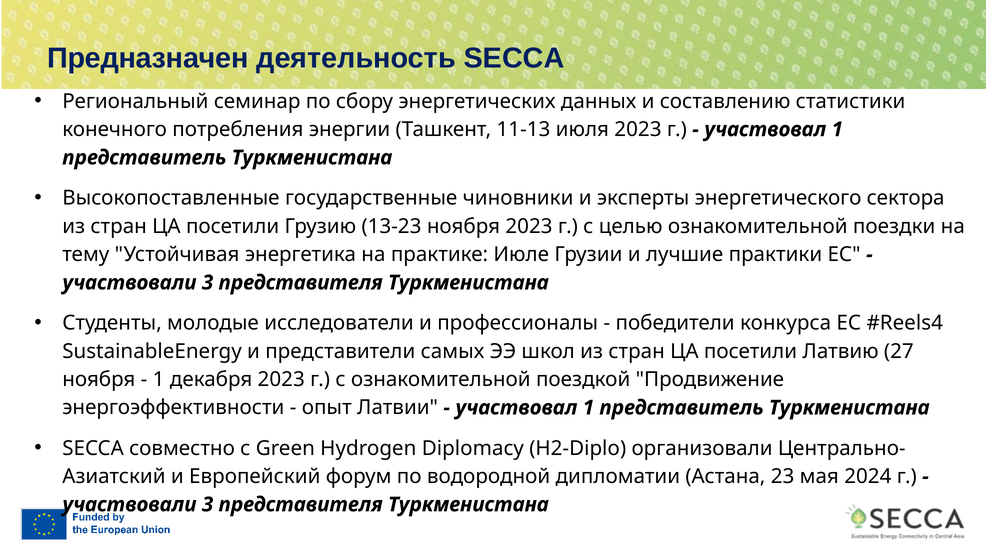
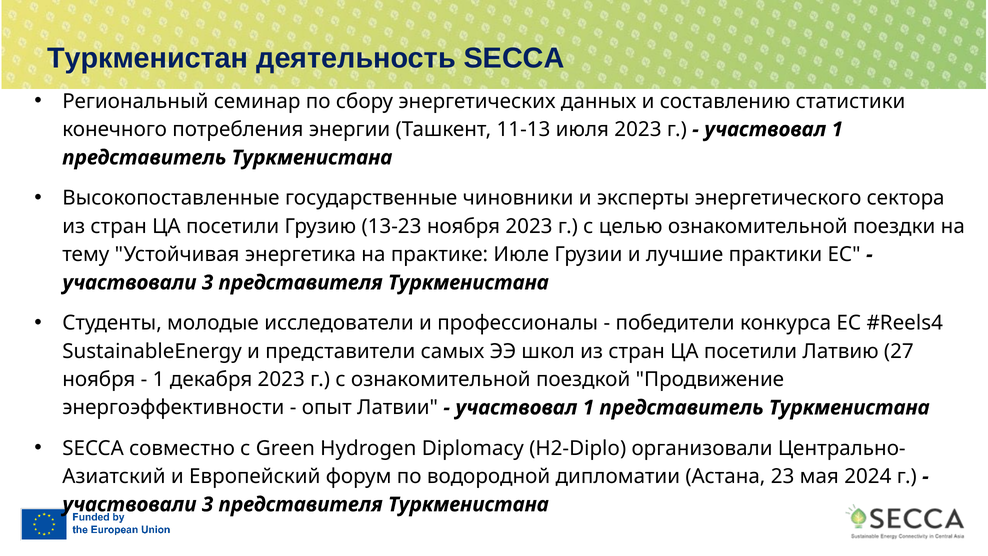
Предназначен: Предназначен -> Туркменистан (148, 58)
